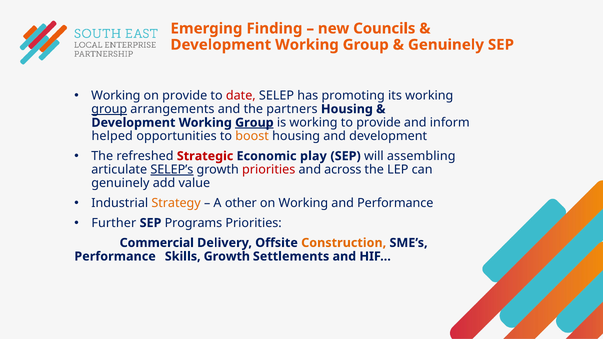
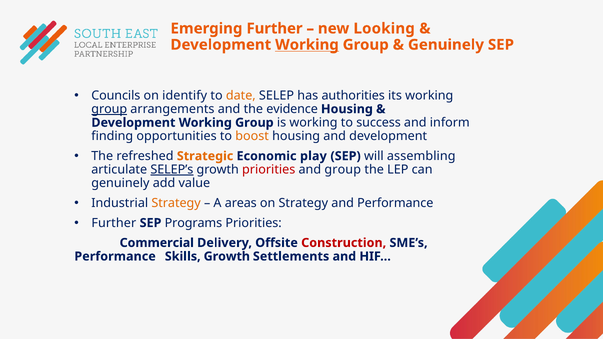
Emerging Finding: Finding -> Further (275, 28)
Councils: Councils -> Looking (384, 28)
Working underline: none -> present (307, 45)
Working: Working -> Councils (116, 96)
on provide: provide -> identify (185, 96)
date colour: red -> orange (241, 96)
promoting: promoting -> authorities (353, 96)
partners: partners -> evidence (292, 109)
Group underline: present -> none (254, 123)
to provide: provide -> success (379, 123)
helped: helped -> finding (112, 136)
Strategic colour: red -> orange (205, 156)
and across: across -> group (343, 170)
other: other -> areas (241, 203)
on Working: Working -> Strategy (303, 203)
Construction colour: orange -> red (344, 243)
